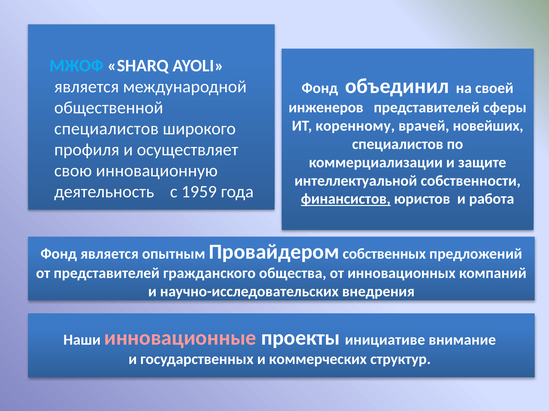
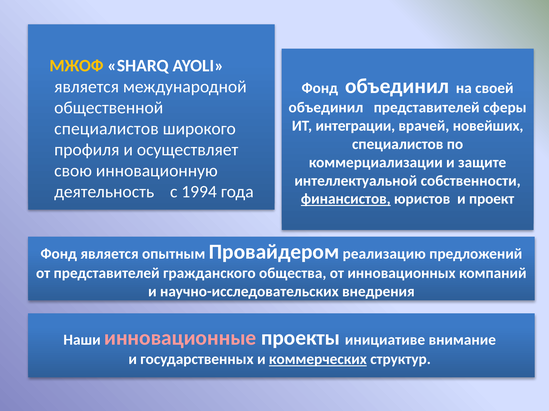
МЖОФ colour: light blue -> yellow (76, 66)
инженеров: инженеров -> объединил (326, 108)
коренному: коренному -> интеграции (355, 126)
1959: 1959 -> 1994 (199, 192)
работа: работа -> проект (492, 199)
собственных: собственных -> реализацию (384, 254)
коммерческих underline: none -> present (318, 360)
